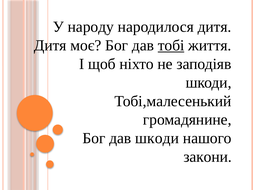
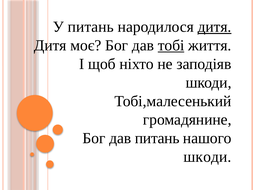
У народу: народу -> питань (91, 27)
дитя underline: none -> present (215, 27)
дав шкоди: шкоди -> питань (157, 138)
закони: закони -> шкоди (207, 157)
